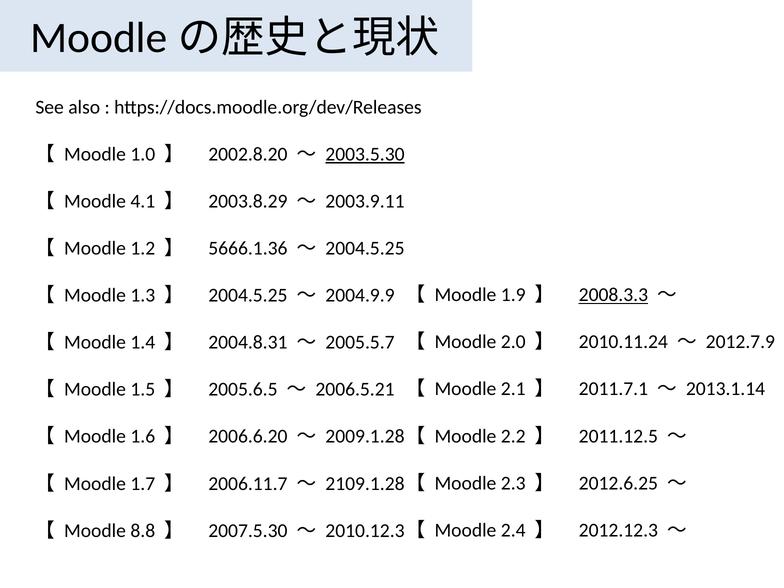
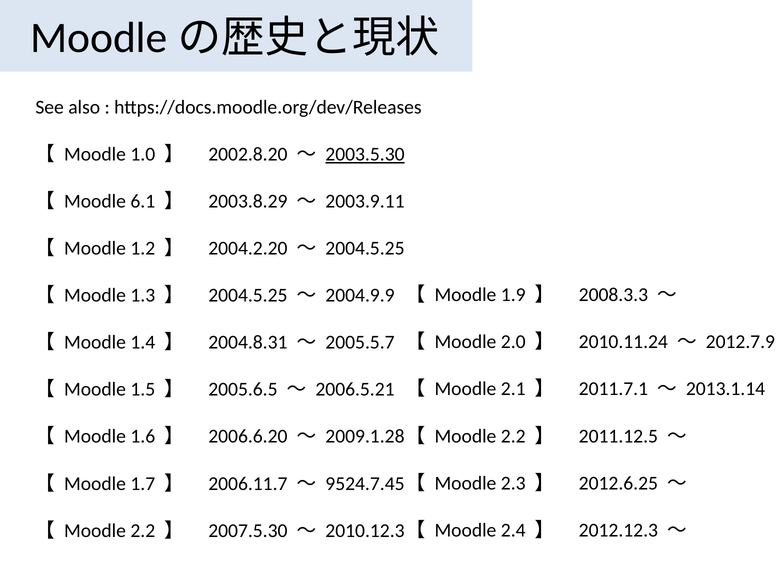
4.1: 4.1 -> 6.1 (143, 201)
5666.1.36: 5666.1.36 -> 2004.2.20 (248, 248)
2008.3.3 underline: present -> none (613, 295)
2109.1.28: 2109.1.28 -> 9524.7.45 (365, 484)
8.8: 8.8 -> 2.2 (143, 531)
